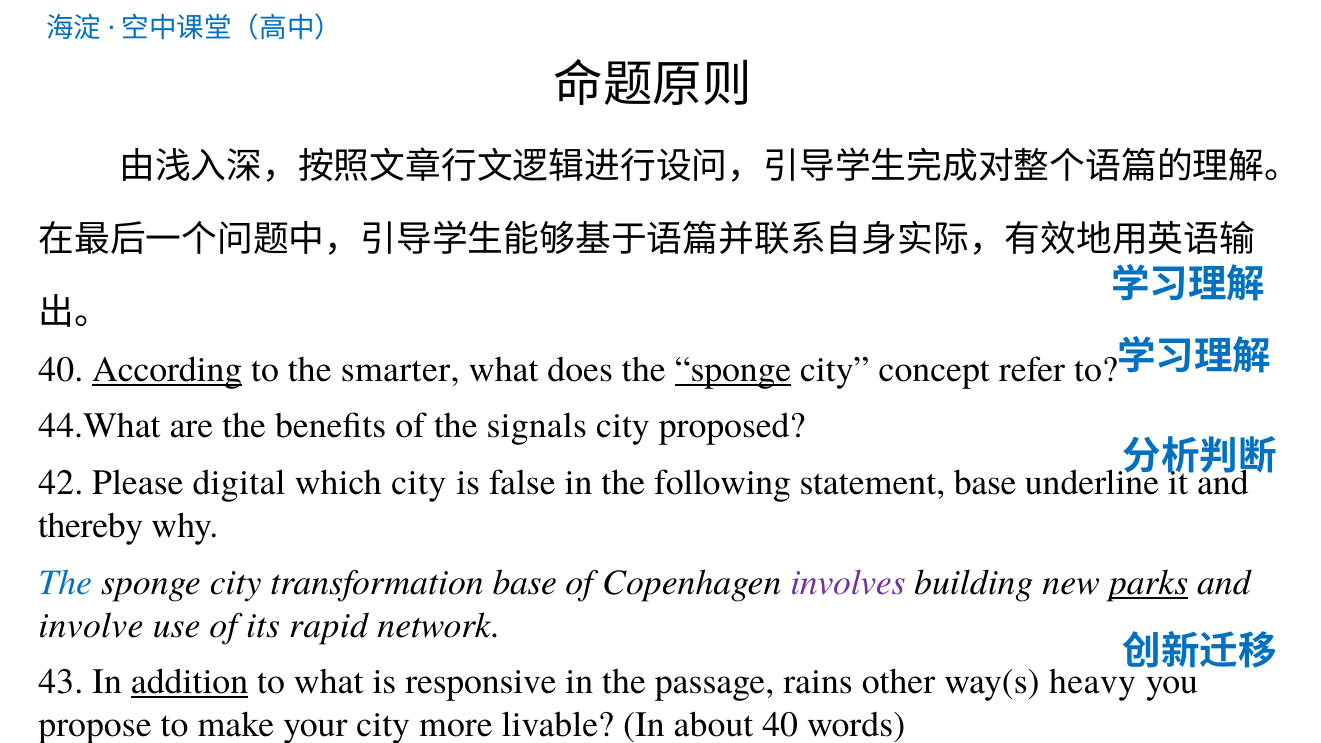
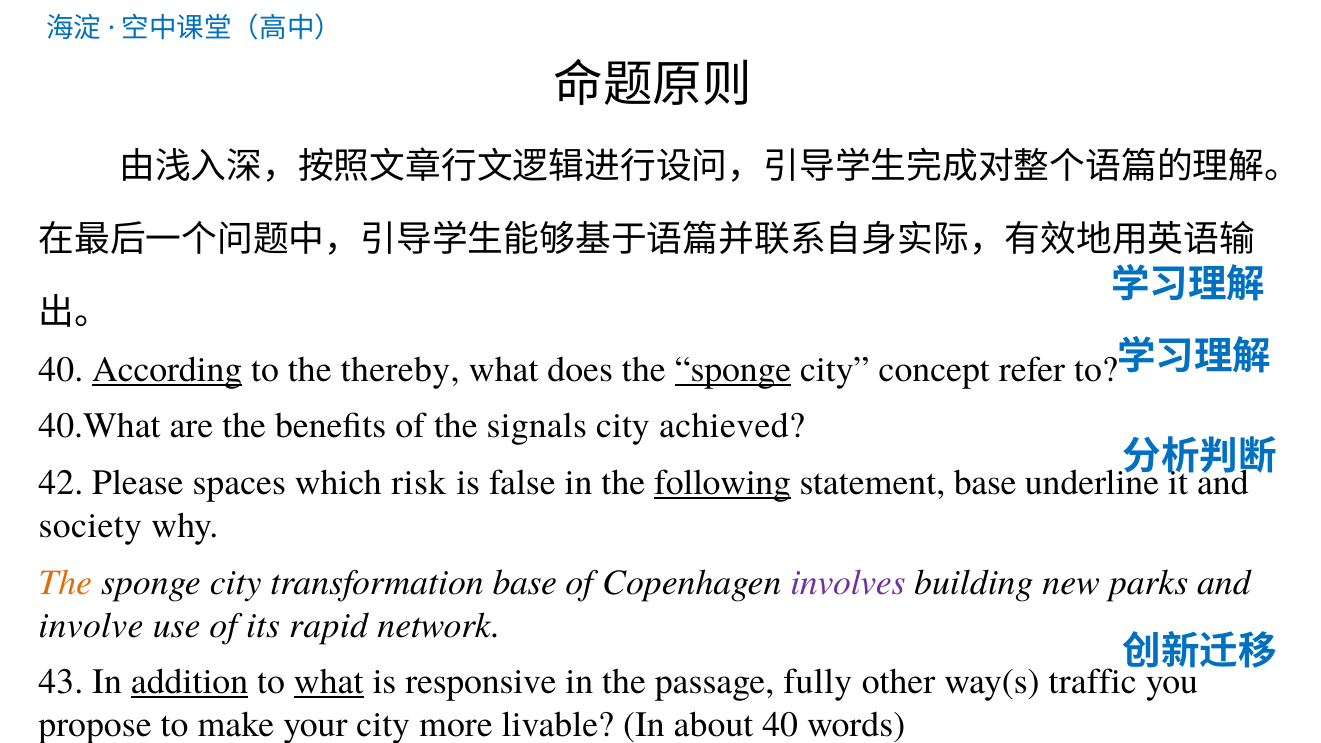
smarter: smarter -> thereby (400, 370)
44.What: 44.What -> 40.What (100, 426)
proposed: proposed -> achieved (732, 426)
digital: digital -> spaces (239, 483)
which city: city -> risk (419, 483)
following underline: none -> present (723, 483)
thereby: thereby -> society (90, 526)
The colour: blue -> orange (65, 582)
parks underline: present -> none (1149, 582)
what underline: none -> present (329, 682)
rains: rains -> fully (818, 682)
heavy: heavy -> traffic (1093, 682)
